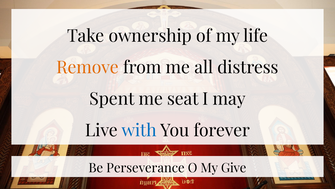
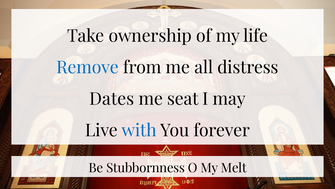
Remove colour: orange -> blue (88, 67)
Spent: Spent -> Dates (112, 99)
Perseverance: Perseverance -> Stubbornness (146, 168)
Give: Give -> Melt (234, 168)
